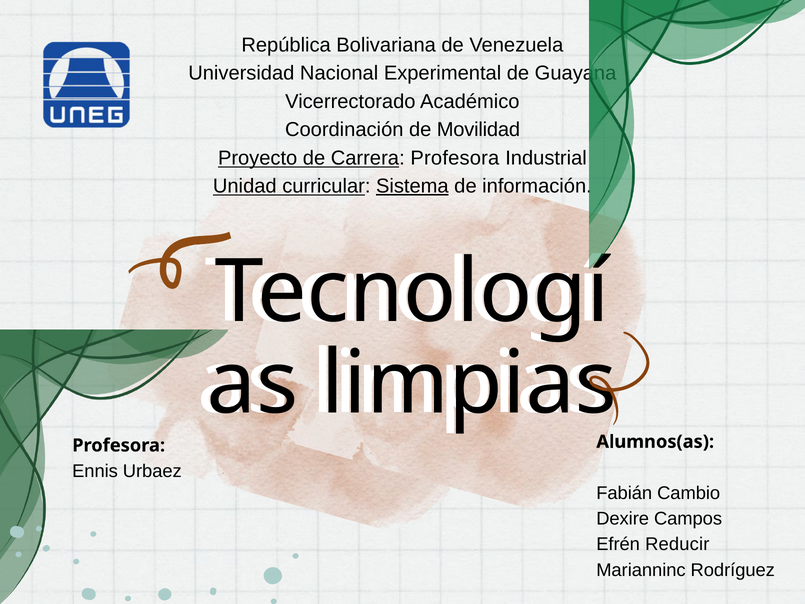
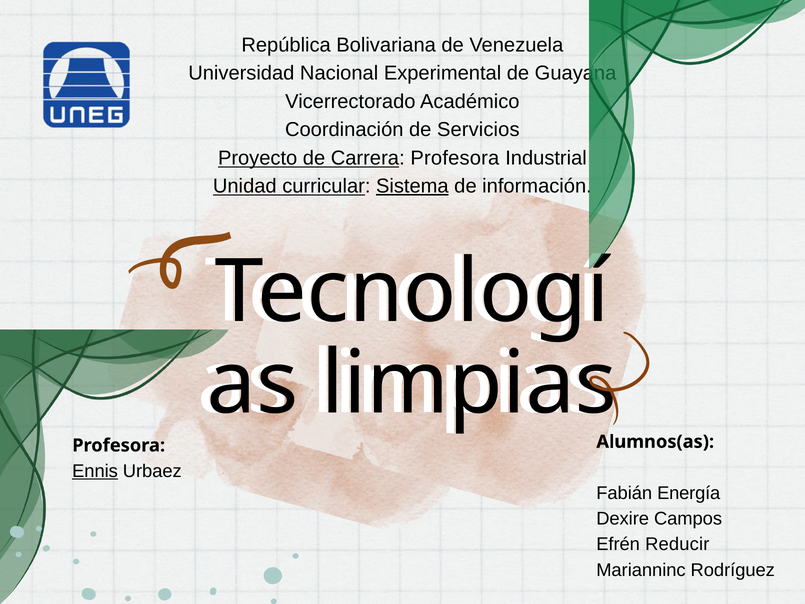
Movilidad: Movilidad -> Servicios (478, 130)
Ennis underline: none -> present (95, 471)
Cambio: Cambio -> Energía (689, 493)
